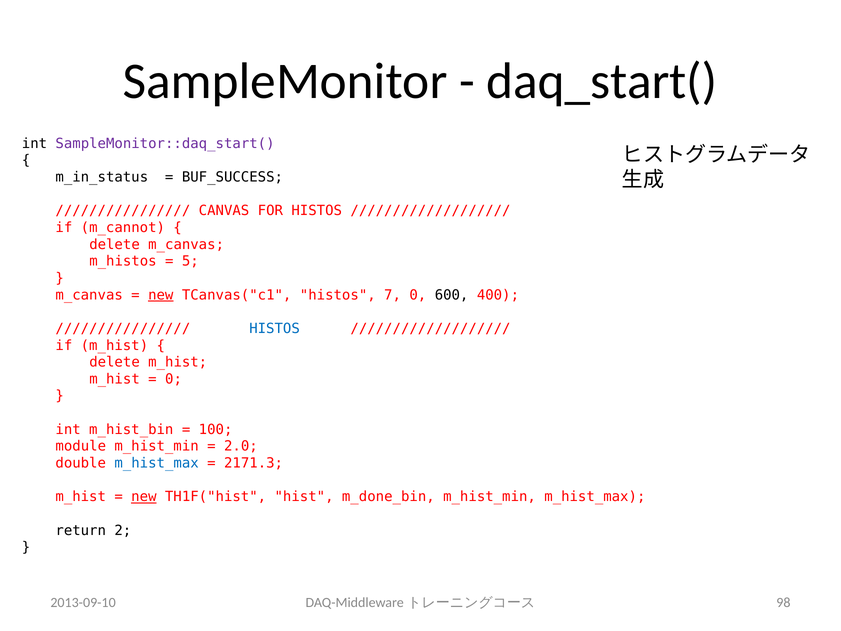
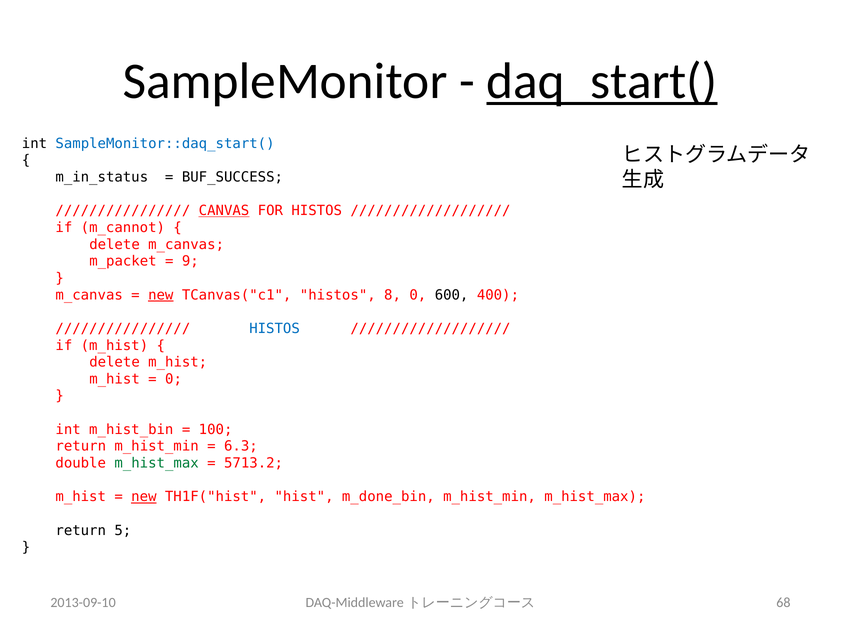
daq_start( underline: none -> present (602, 81)
SampleMonitor::daq_start( colour: purple -> blue (165, 143)
CANVAS underline: none -> present (224, 211)
m_histos: m_histos -> m_packet (123, 261)
5: 5 -> 9 (190, 261)
7: 7 -> 8 (393, 295)
module: module -> return (81, 446)
2.0: 2.0 -> 6.3 (241, 446)
m_hist_max colour: blue -> green (157, 463)
2171.3: 2171.3 -> 5713.2 (254, 463)
2: 2 -> 5 (123, 530)
98: 98 -> 68 (783, 602)
